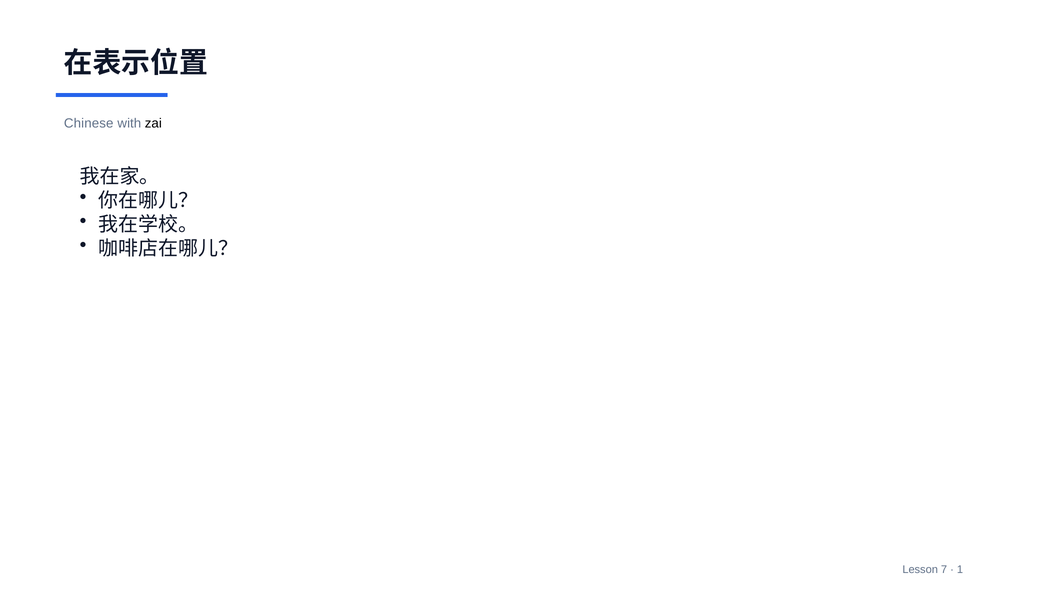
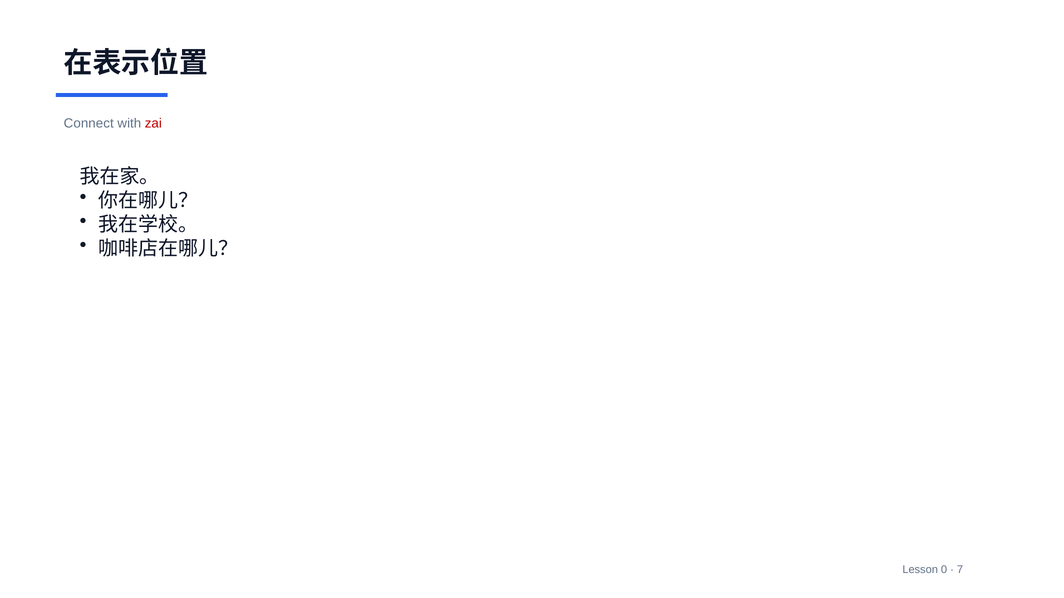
Chinese: Chinese -> Connect (89, 124)
zai colour: black -> red (153, 124)
7: 7 -> 0 (944, 570)
1: 1 -> 7 (960, 570)
